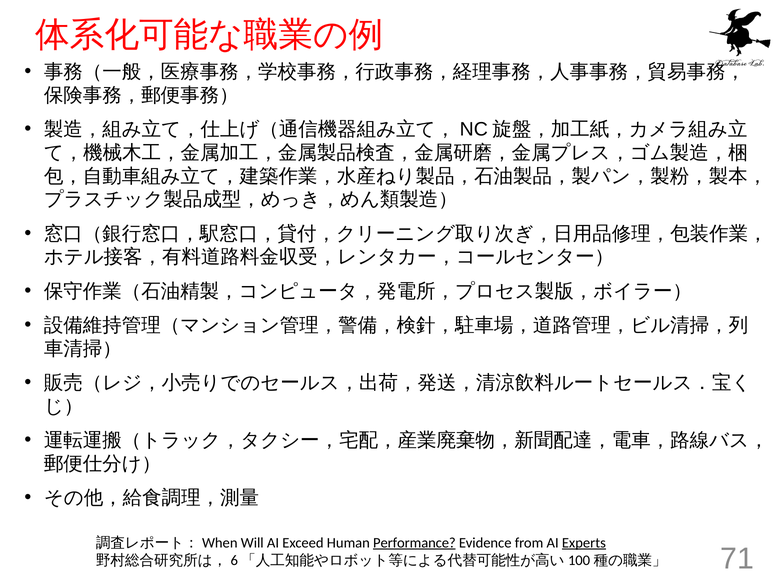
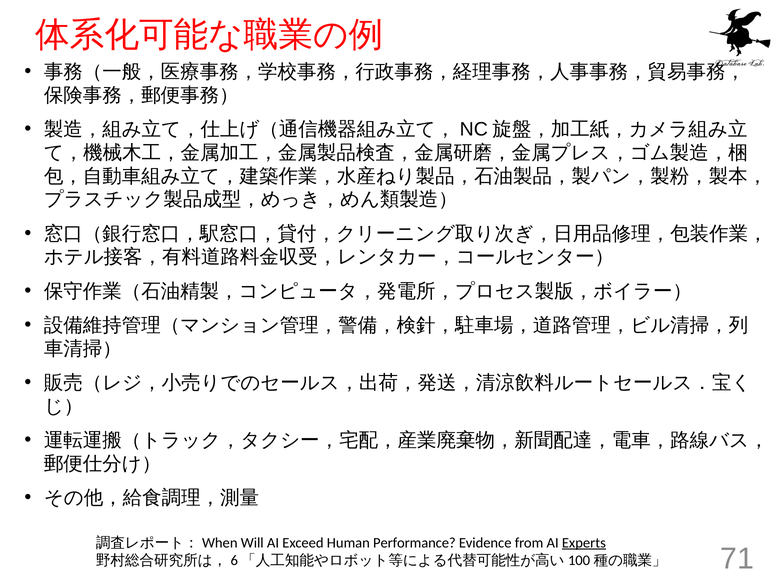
Performance underline: present -> none (414, 543)
